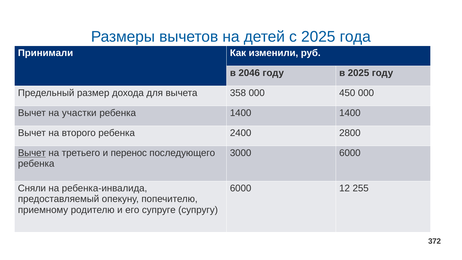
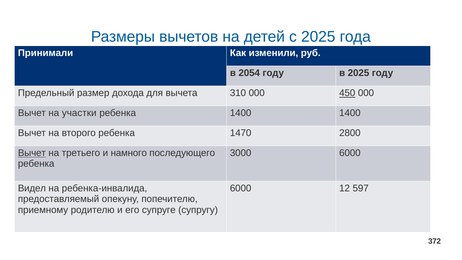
2046: 2046 -> 2054 (249, 73)
358: 358 -> 310 (238, 93)
450 underline: none -> present (347, 93)
2400: 2400 -> 1470 (241, 133)
перенос: перенос -> намного (129, 153)
Сняли: Сняли -> Видел (32, 188)
255: 255 -> 597 (361, 188)
